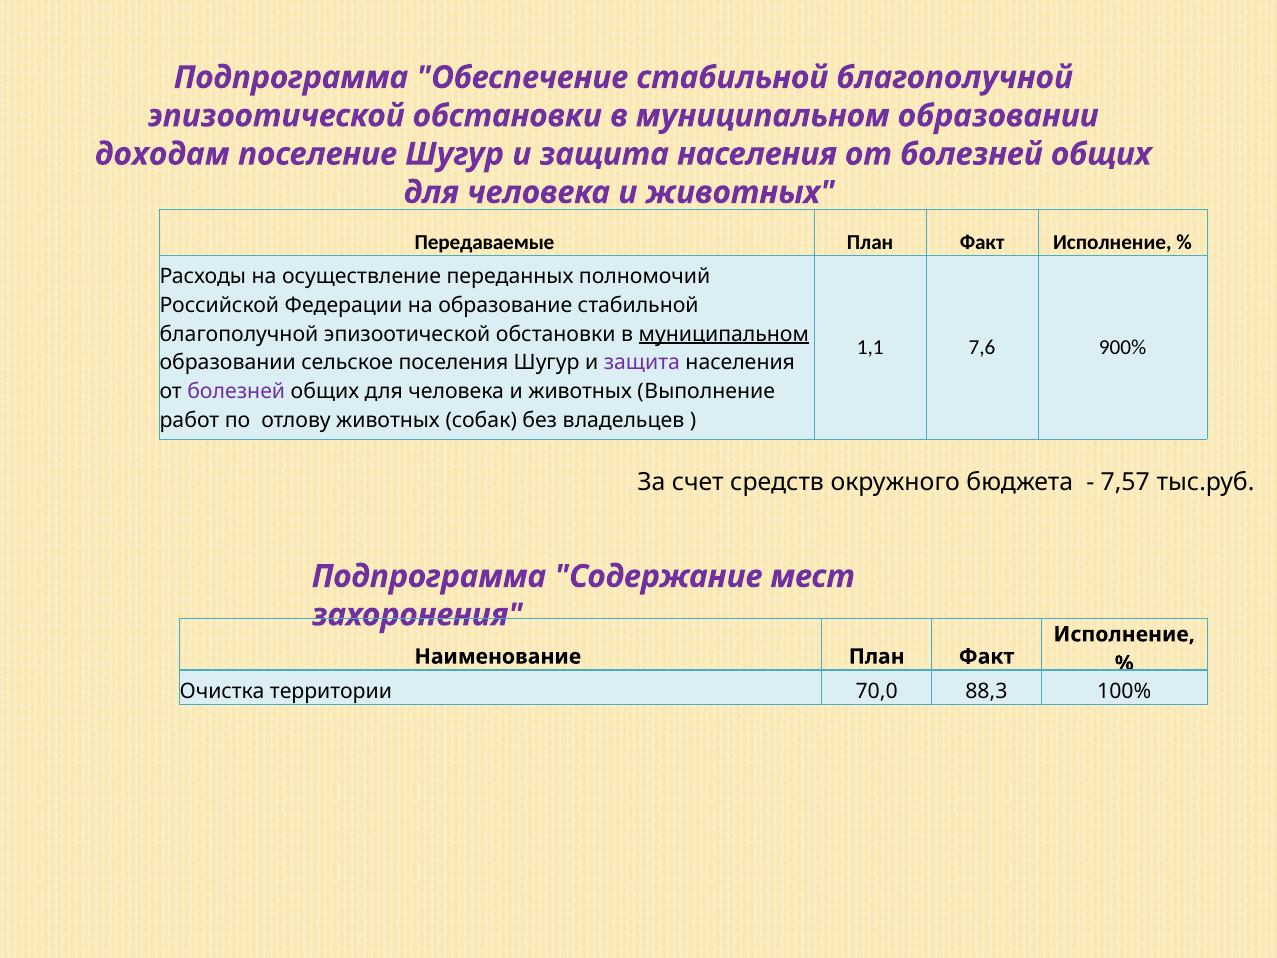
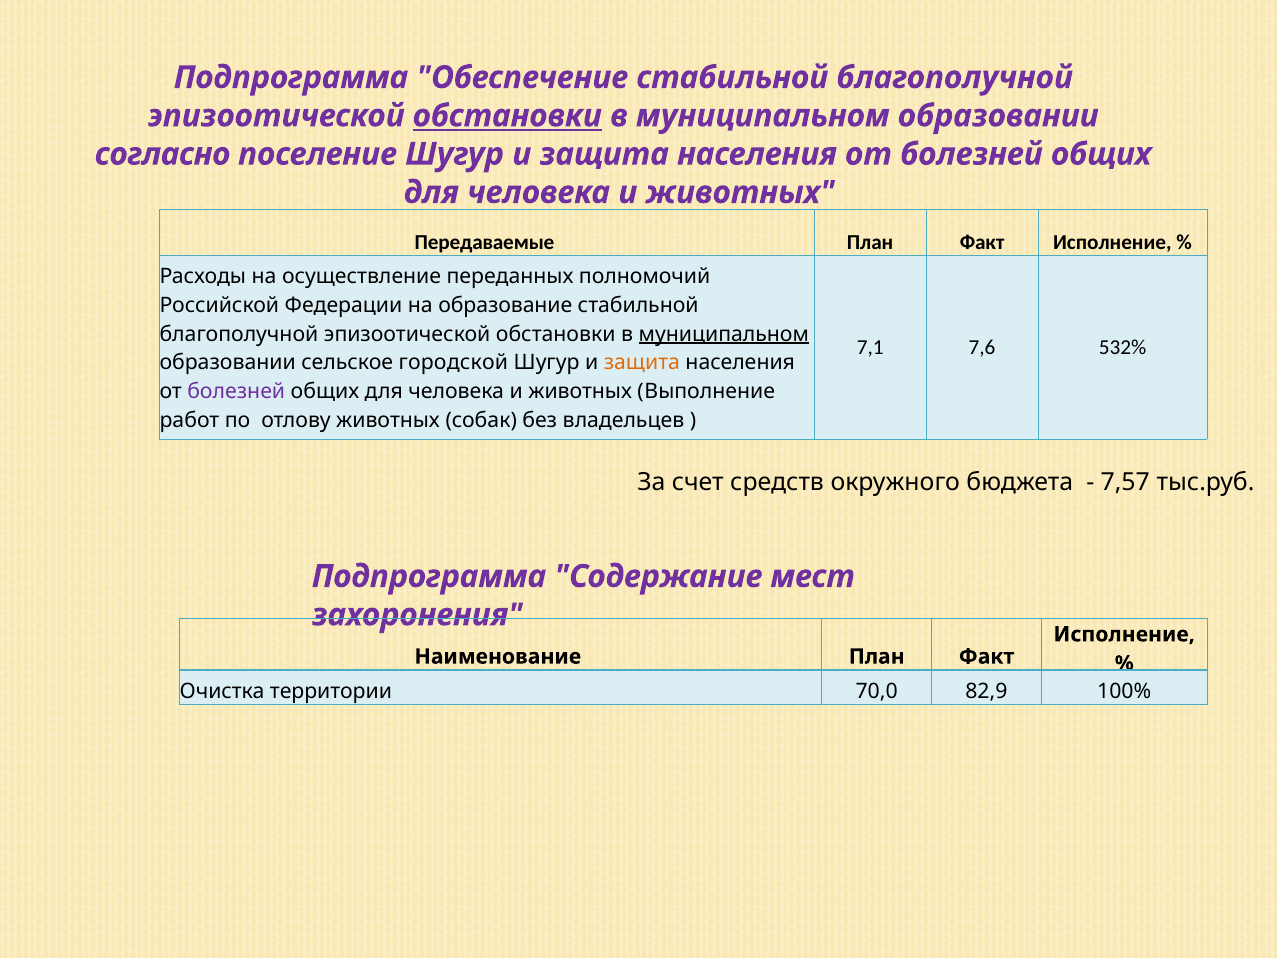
обстановки underline: none -> present (507, 116)
доходам: доходам -> согласно (163, 154)
1,1: 1,1 -> 7,1 (870, 347)
900%: 900% -> 532% (1123, 347)
поселения: поселения -> городской (453, 363)
защита colour: purple -> orange (642, 363)
88,3: 88,3 -> 82,9 (986, 691)
